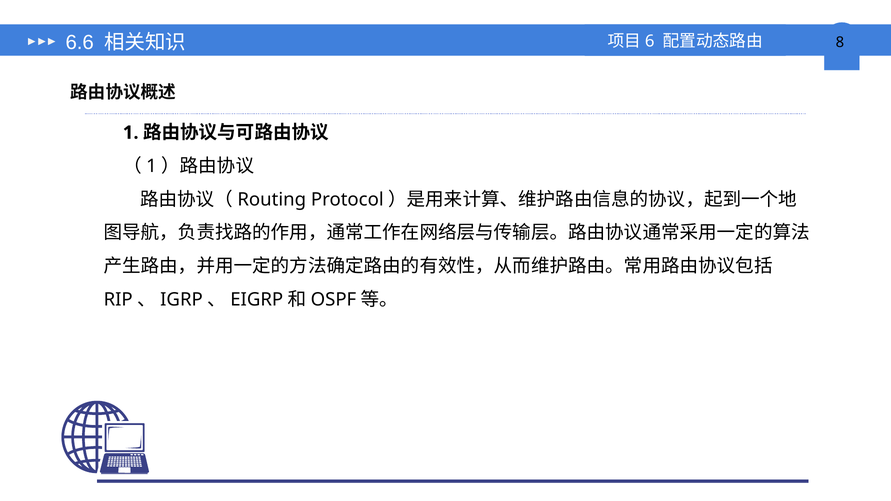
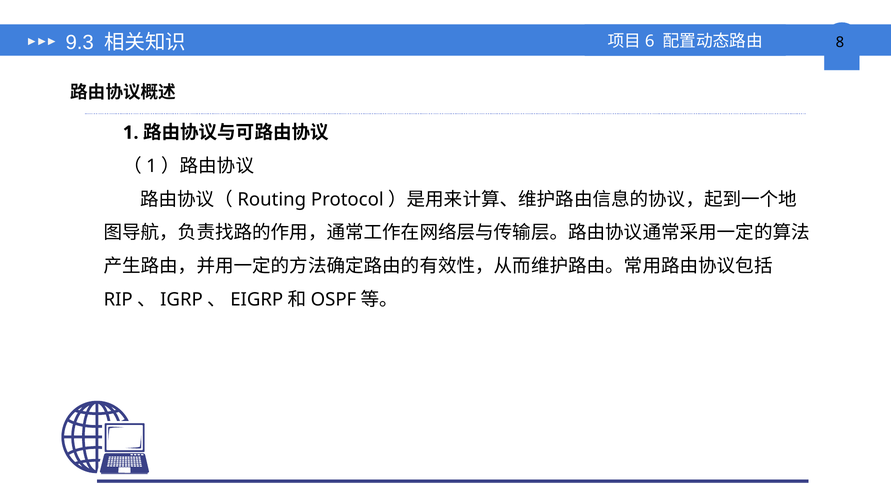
6.6: 6.6 -> 9.3 (80, 43)
